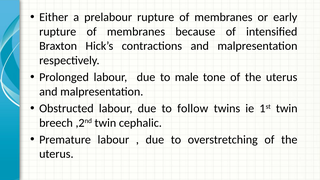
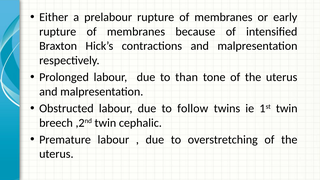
male: male -> than (187, 77)
